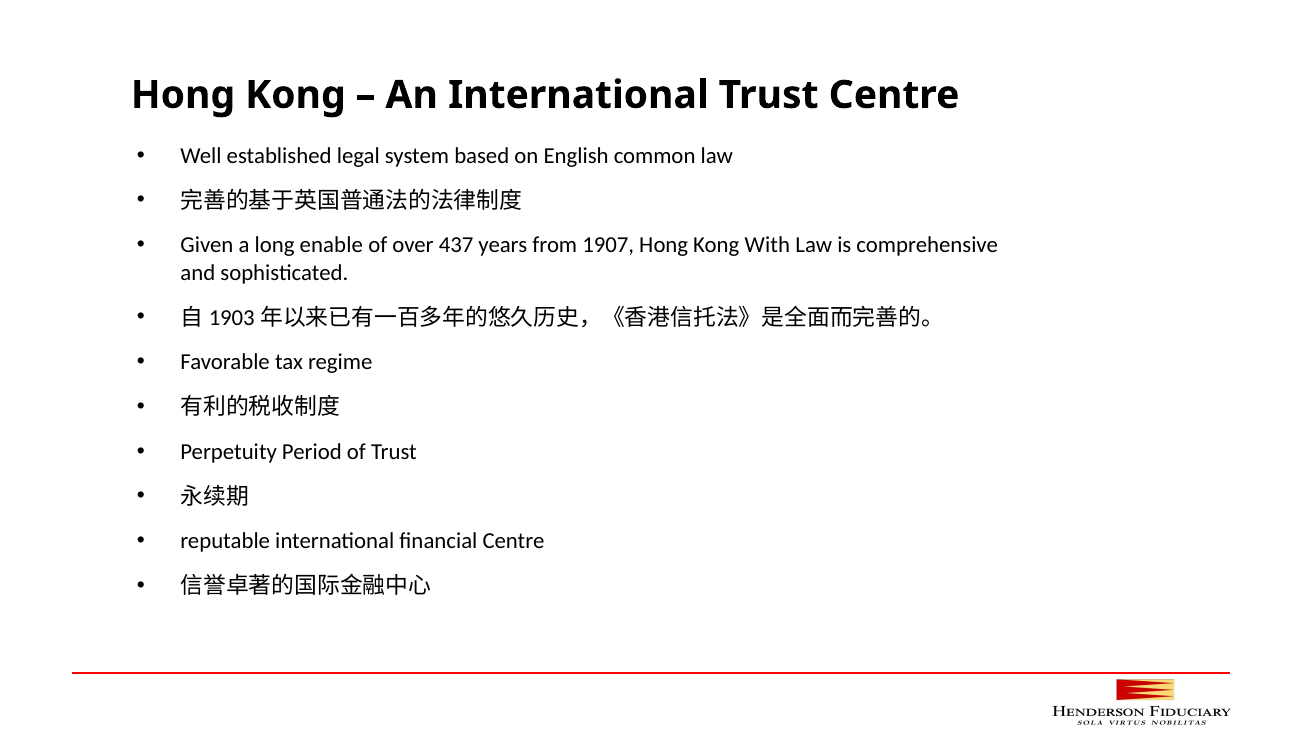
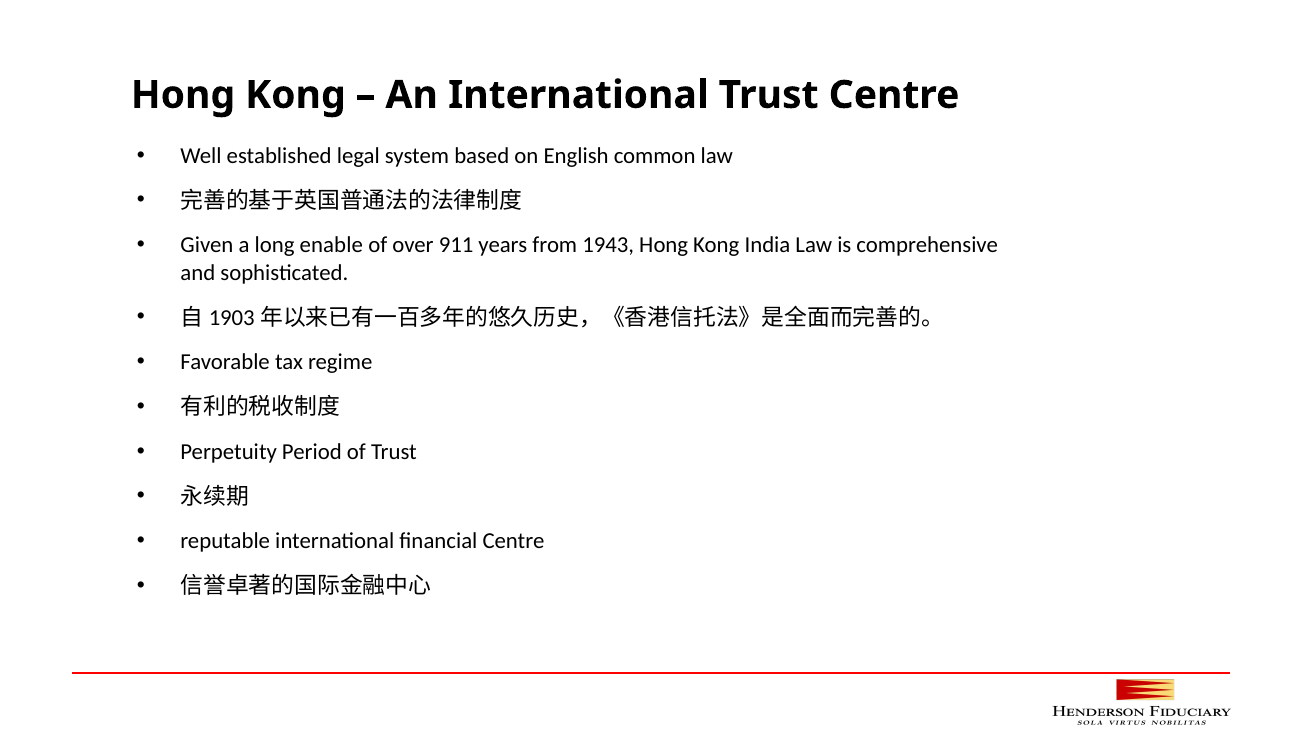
437: 437 -> 911 (456, 246)
1907: 1907 -> 1943 (608, 246)
With: With -> India (767, 246)
